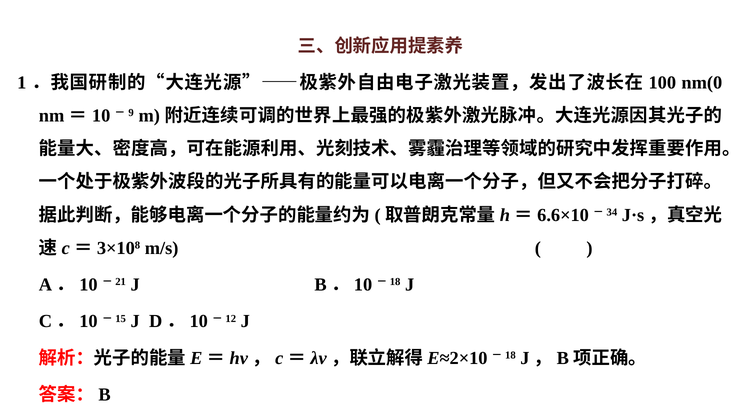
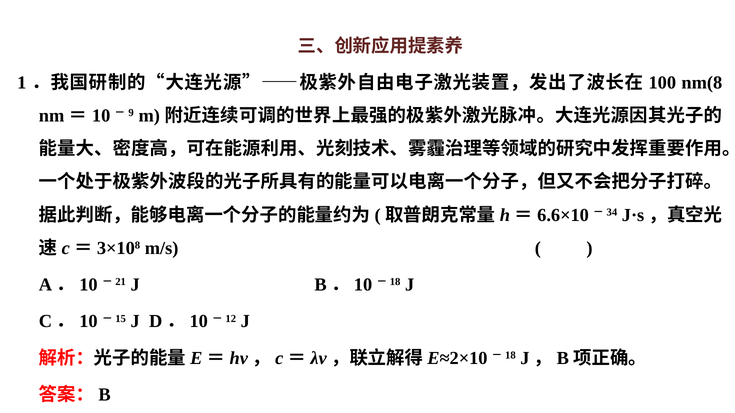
nm(0: nm(0 -> nm(8 (702, 83)
